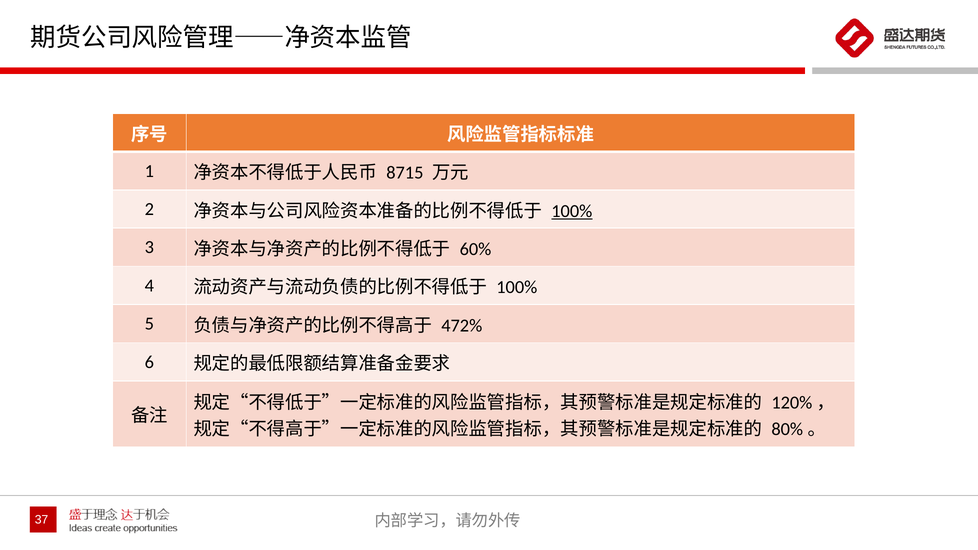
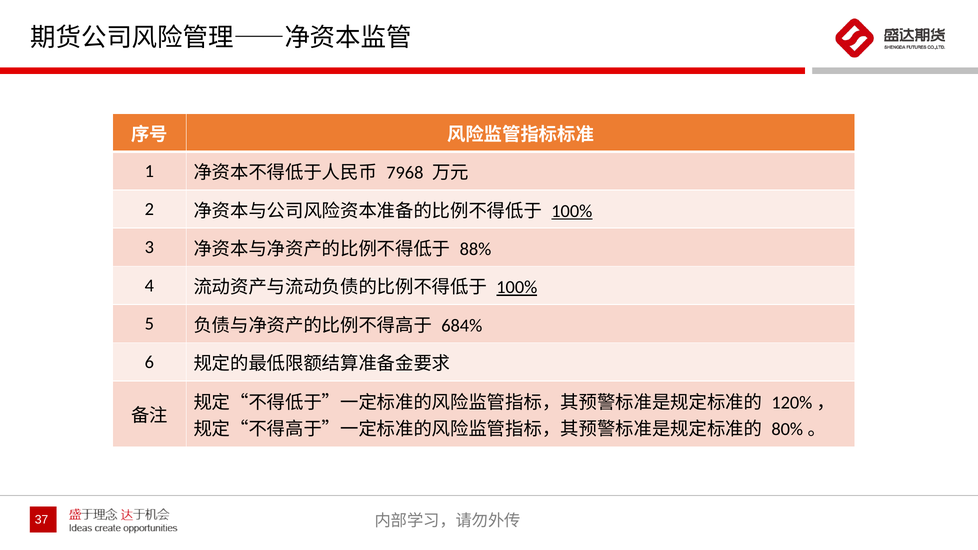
8715: 8715 -> 7968 (405, 173)
60%: 60% -> 88% (475, 249)
100% underline: none -> present (517, 287)
472%: 472% -> 684% (462, 326)
